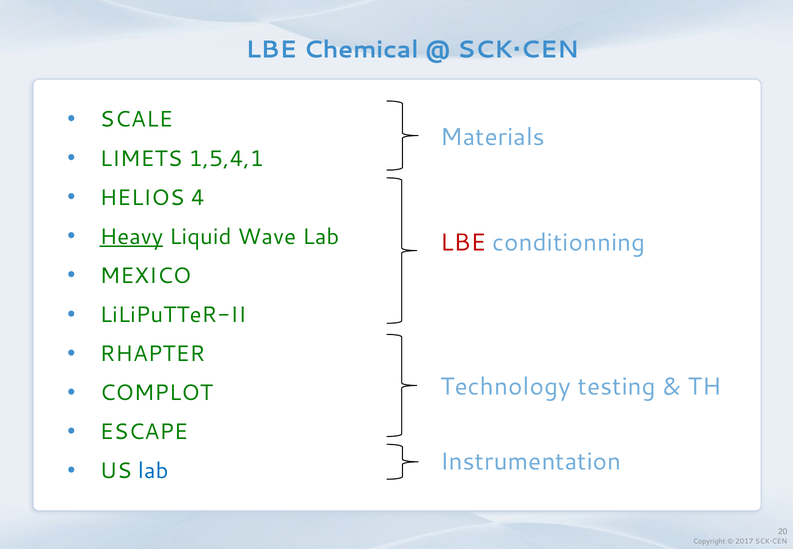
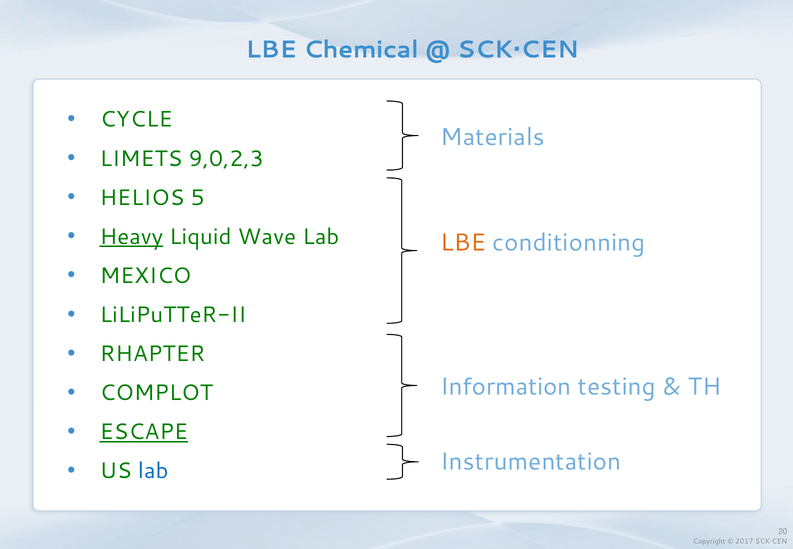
SCALE: SCALE -> CYCLE (136, 120)
1,5,4,1: 1,5,4,1 -> 9,0,2,3 (226, 159)
4: 4 -> 5 (198, 198)
LBE colour: red -> orange (463, 243)
Technology: Technology -> Information (506, 387)
ESCAPE underline: none -> present (144, 432)
